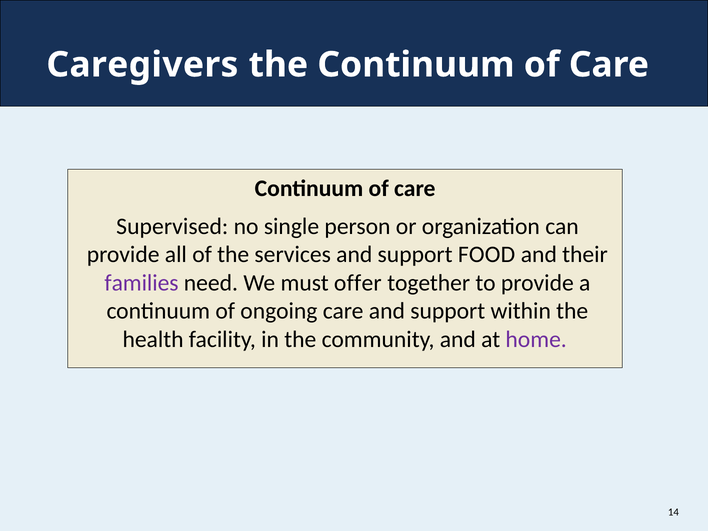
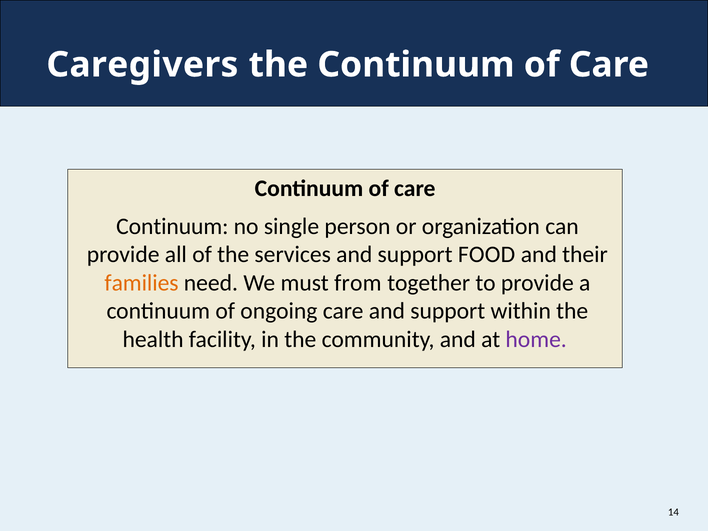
Supervised: Supervised -> Continuum (172, 226)
families colour: purple -> orange (142, 283)
offer: offer -> from (358, 283)
